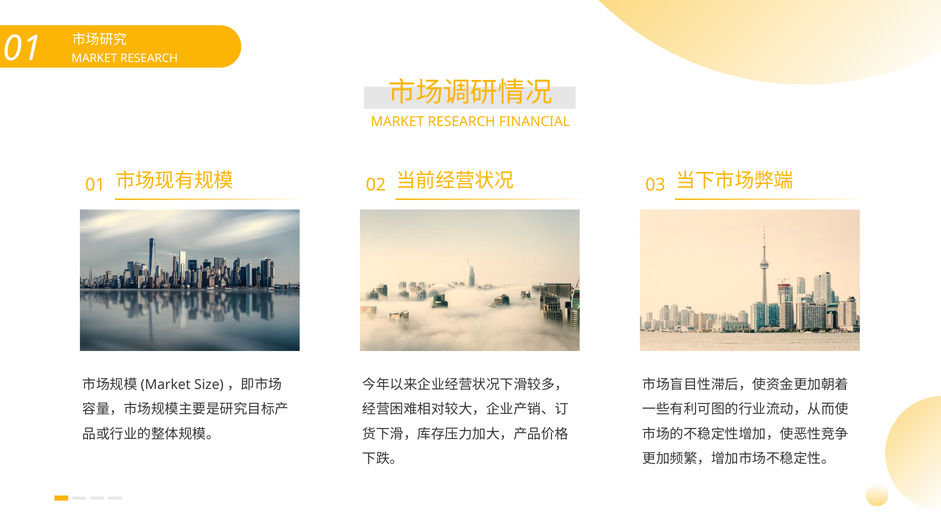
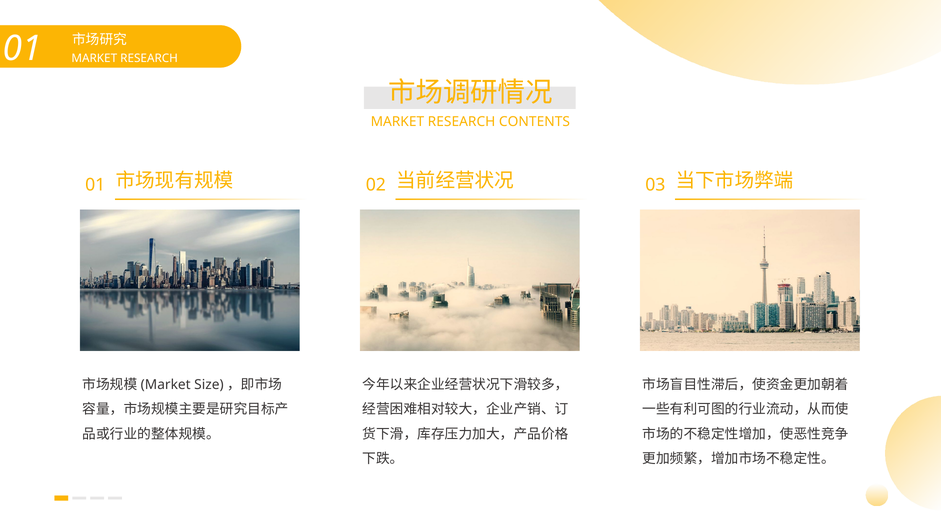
FINANCIAL: FINANCIAL -> CONTENTS (534, 122)
